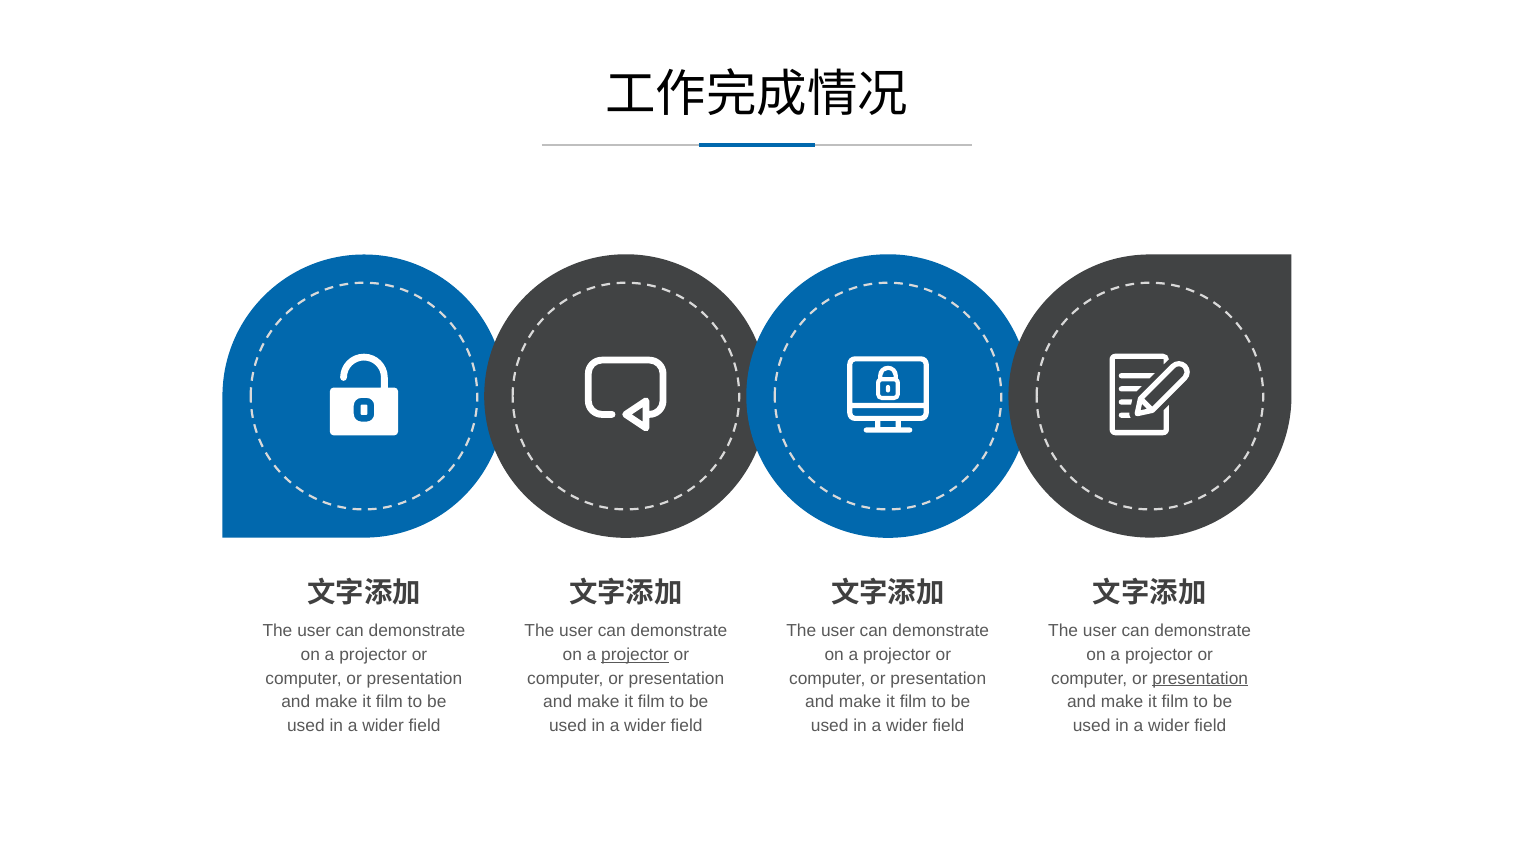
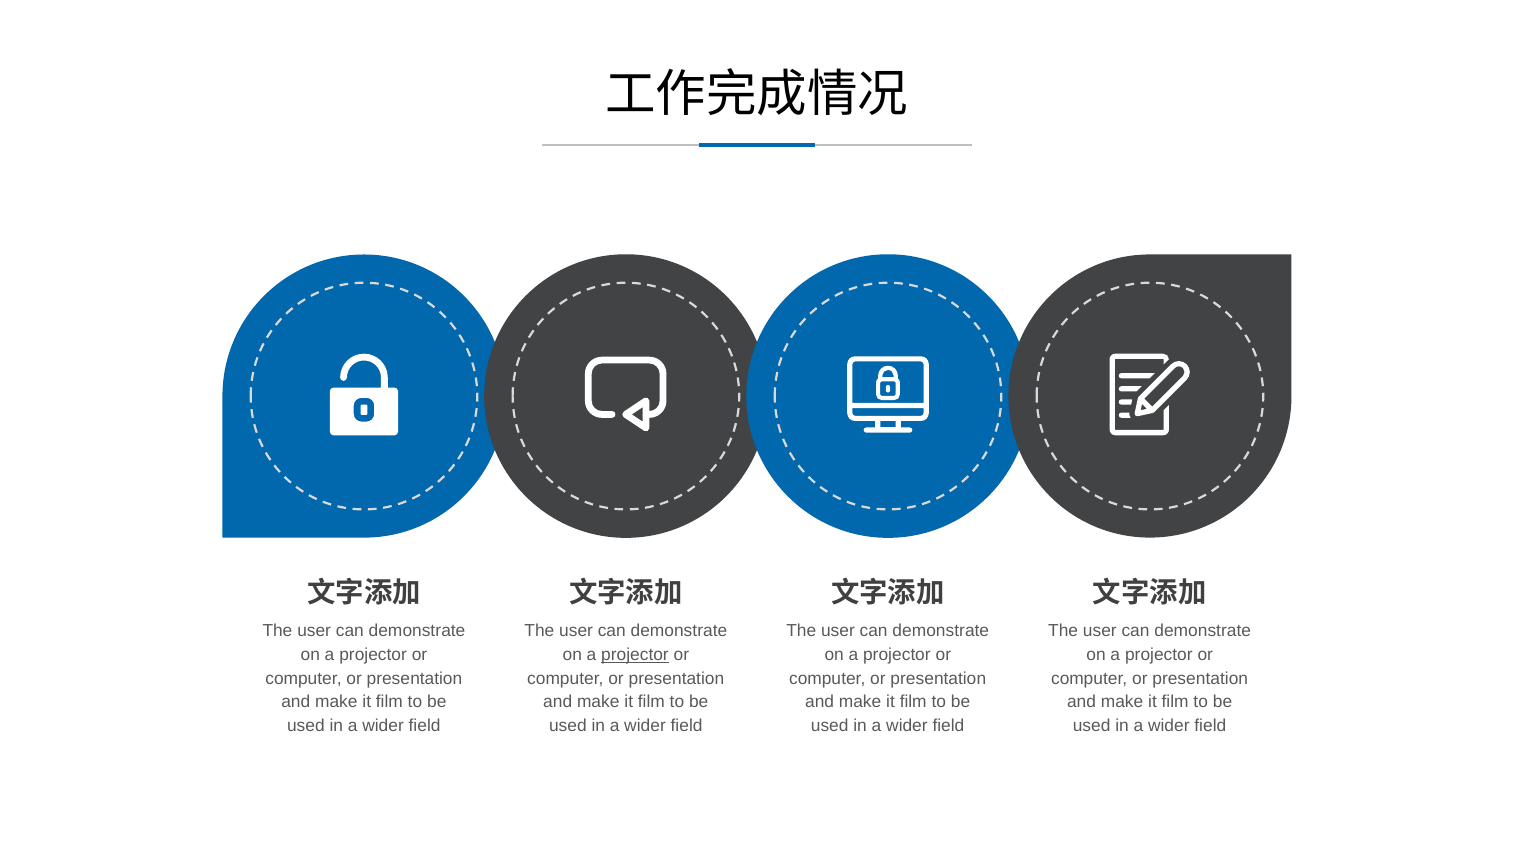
presentation underline: present -> none (1200, 678)
